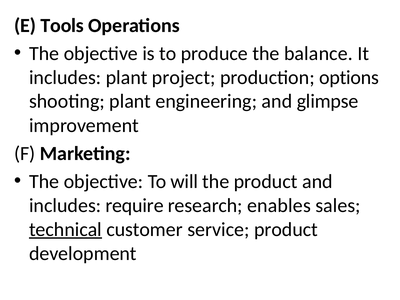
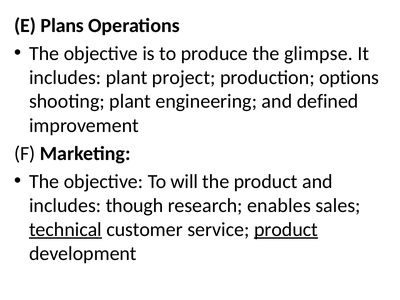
Tools: Tools -> Plans (62, 25)
balance: balance -> glimpse (318, 53)
glimpse: glimpse -> defined (328, 101)
require: require -> though (135, 205)
product underline: none -> present (286, 229)
